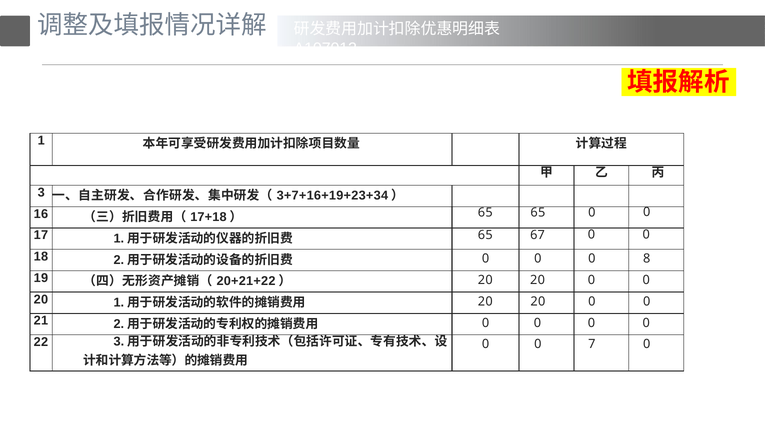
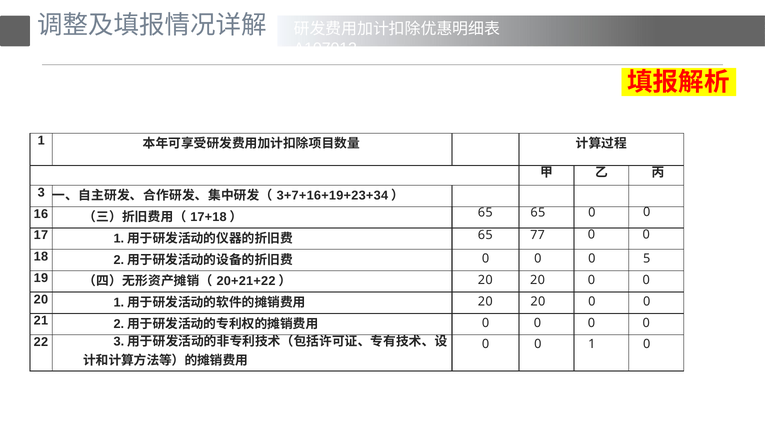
67: 67 -> 77 (537, 235)
8: 8 -> 5 (647, 259)
0 7: 7 -> 1 (592, 344)
